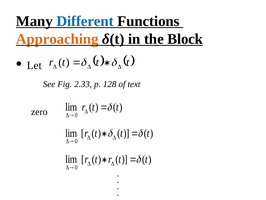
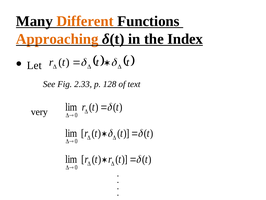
Different colour: blue -> orange (85, 21)
Block: Block -> Index (185, 39)
zero: zero -> very (39, 112)
